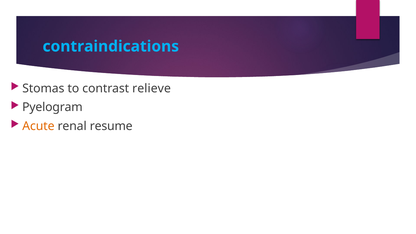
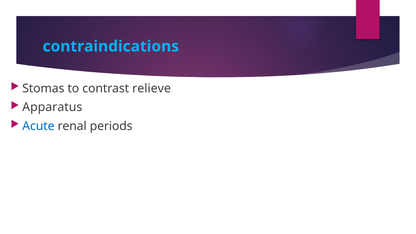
Pyelogram: Pyelogram -> Apparatus (52, 107)
Acute colour: orange -> blue (38, 126)
resume: resume -> periods (111, 126)
